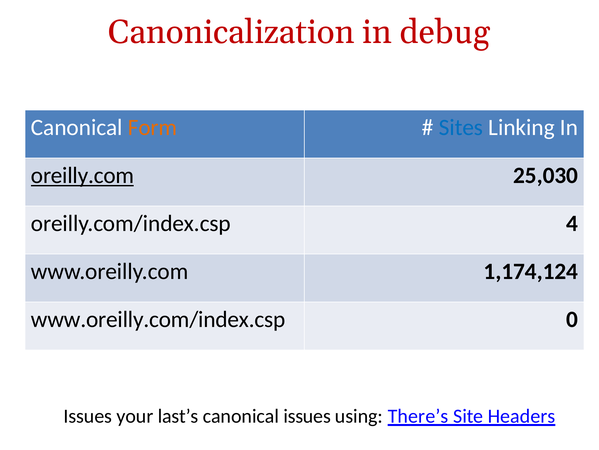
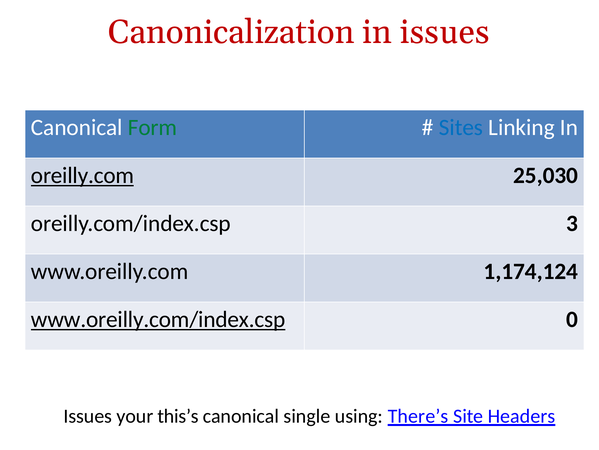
in debug: debug -> issues (445, 32)
Form colour: orange -> green (152, 127)
4: 4 -> 3 (572, 223)
www.oreilly.com/index.csp underline: none -> present (158, 319)
last’s: last’s -> this’s (178, 416)
canonical issues: issues -> single (307, 416)
